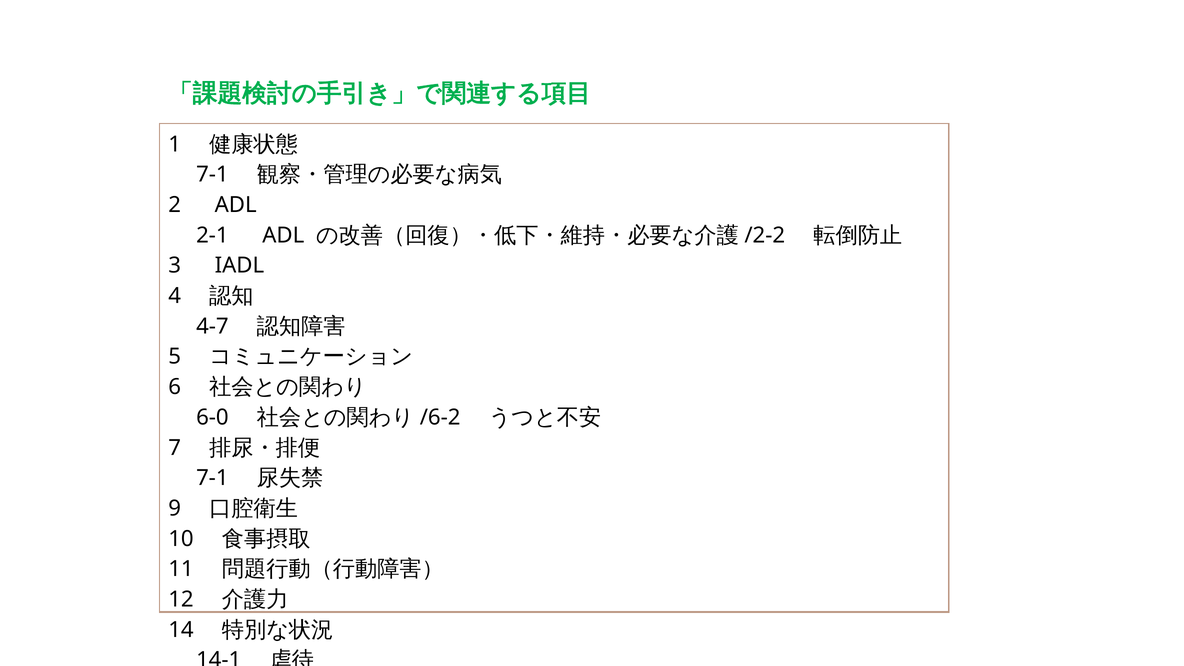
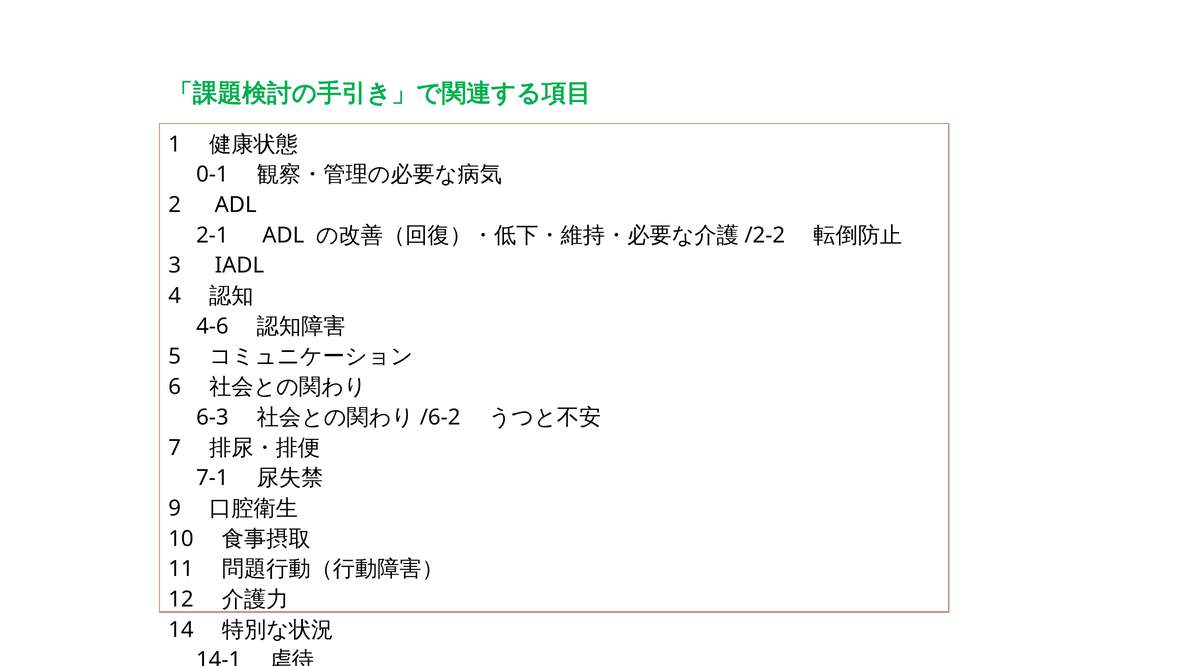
7-1: 7-1 -> 0-1 (212, 175)
4-7: 4-7 -> 4-6 (212, 326)
6-0: 6-0 -> 6-3 (212, 417)
